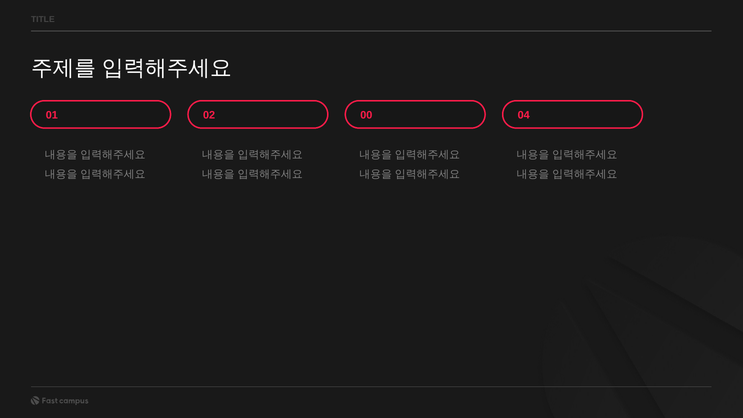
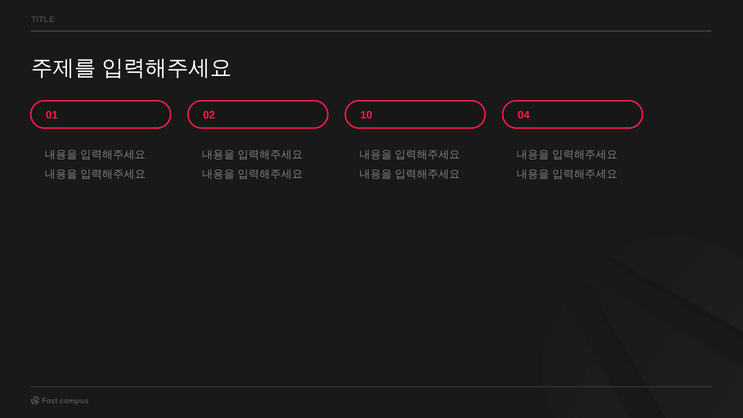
00: 00 -> 10 (366, 115)
